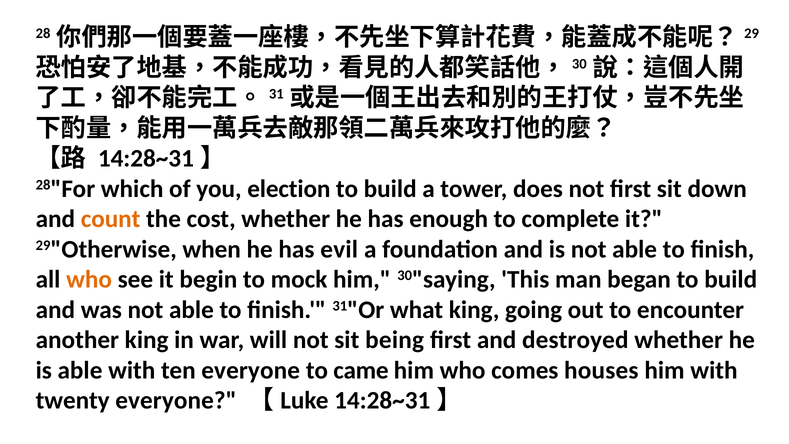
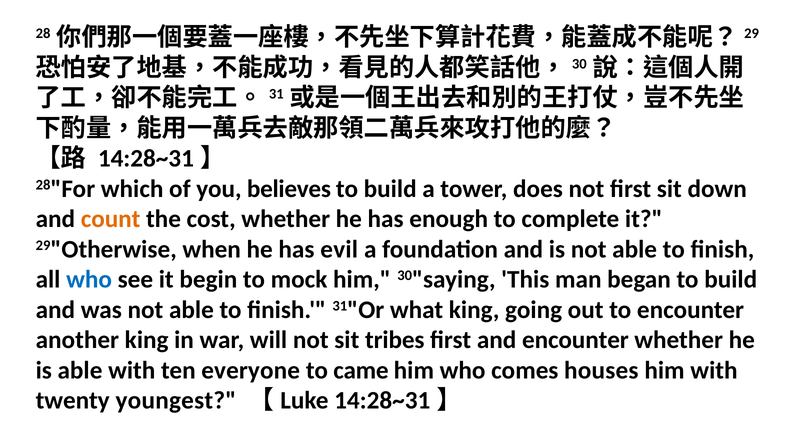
election: election -> believes (289, 189)
who colour: orange -> blue (89, 279)
being: being -> tribes (395, 340)
and destroyed: destroyed -> encounter (575, 340)
twenty everyone: everyone -> youngest (176, 400)
